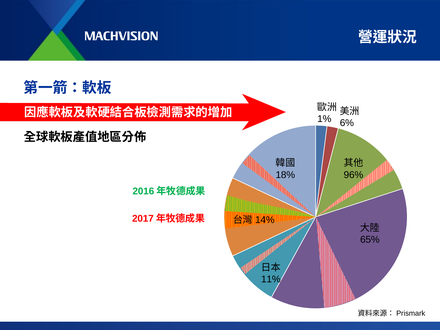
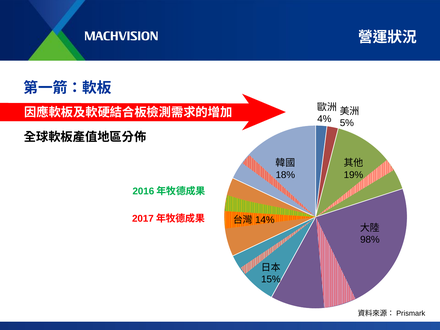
1%: 1% -> 4% (324, 119)
6%: 6% -> 5% (347, 123)
96%: 96% -> 19% (353, 175)
65%: 65% -> 98% (370, 240)
11%: 11% -> 15% (271, 279)
